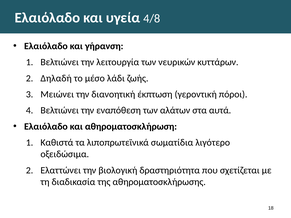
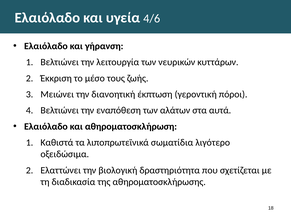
4/8: 4/8 -> 4/6 (152, 19)
Δηλαδή: Δηλαδή -> Έκκριση (56, 78)
λάδι: λάδι -> τους (116, 78)
